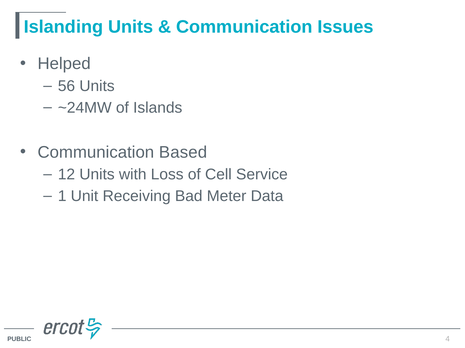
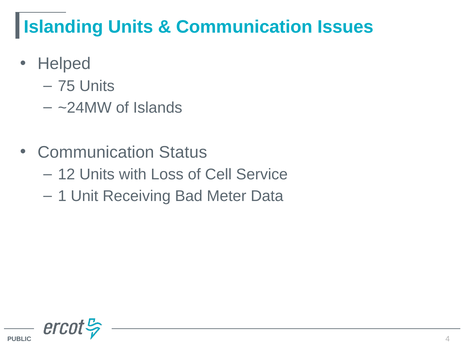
56: 56 -> 75 (66, 86)
Based: Based -> Status (183, 152)
